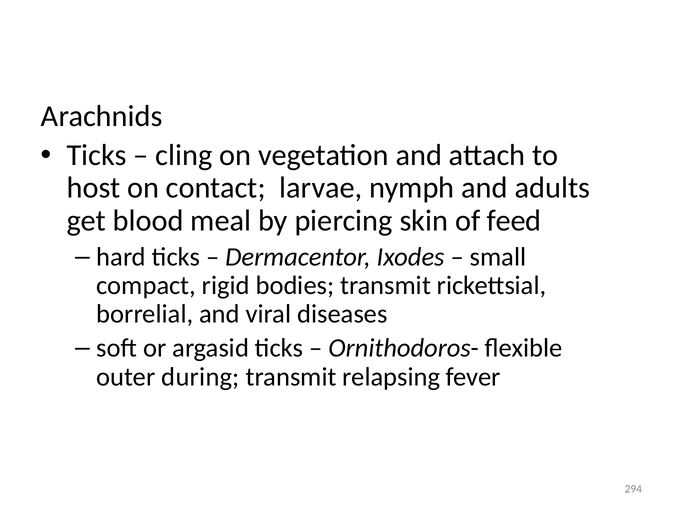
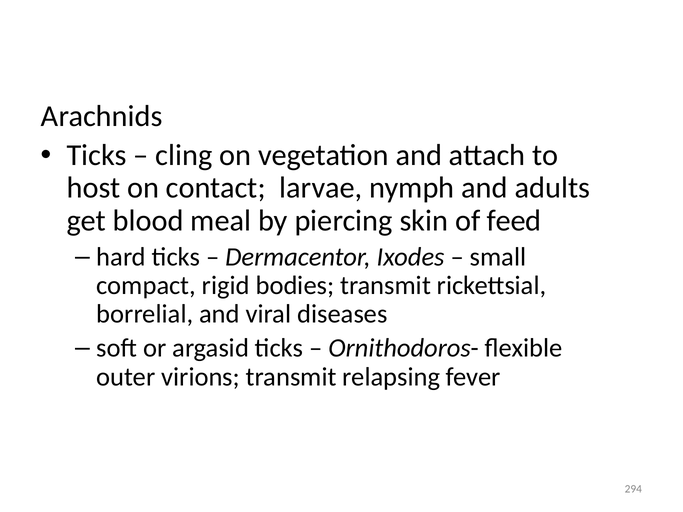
during: during -> virions (201, 377)
